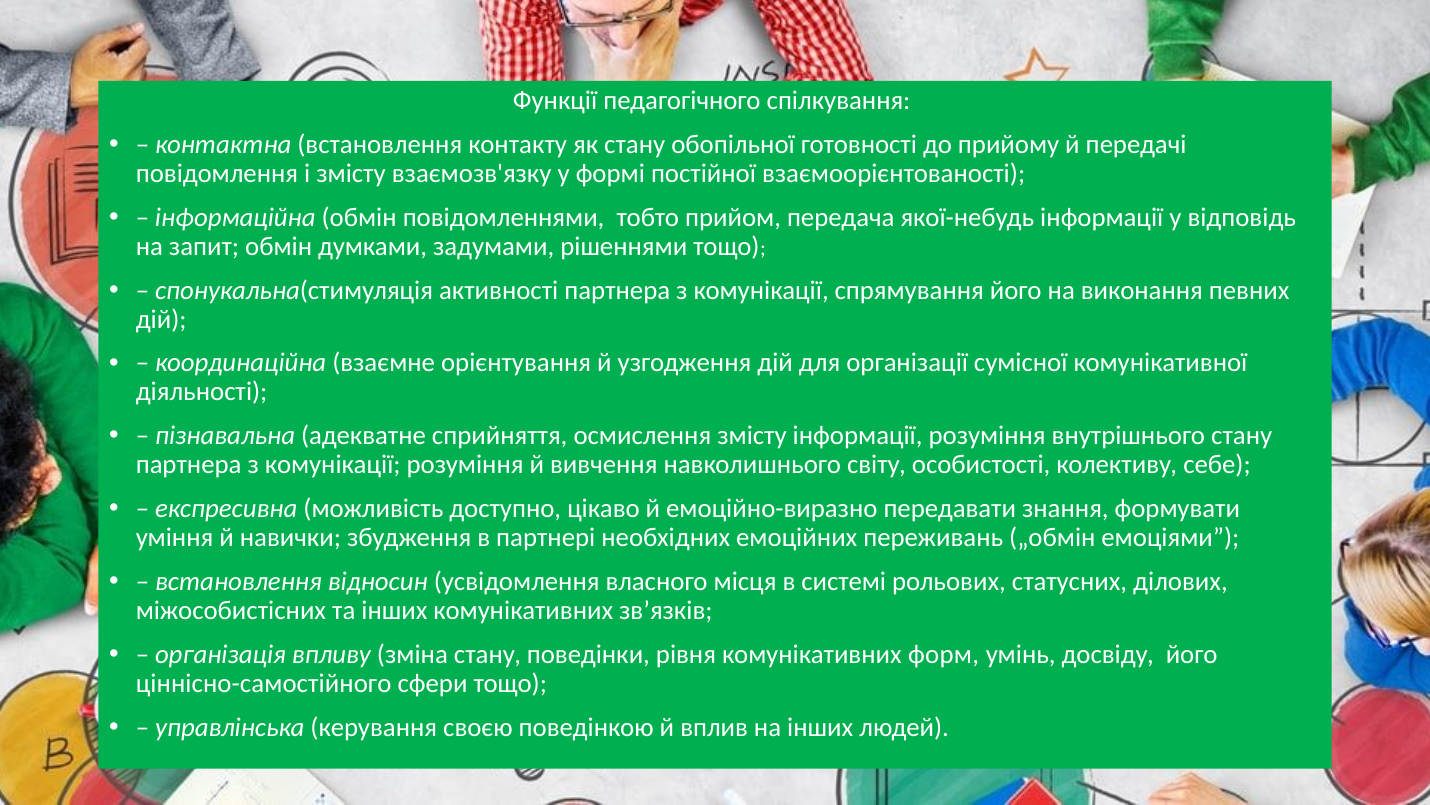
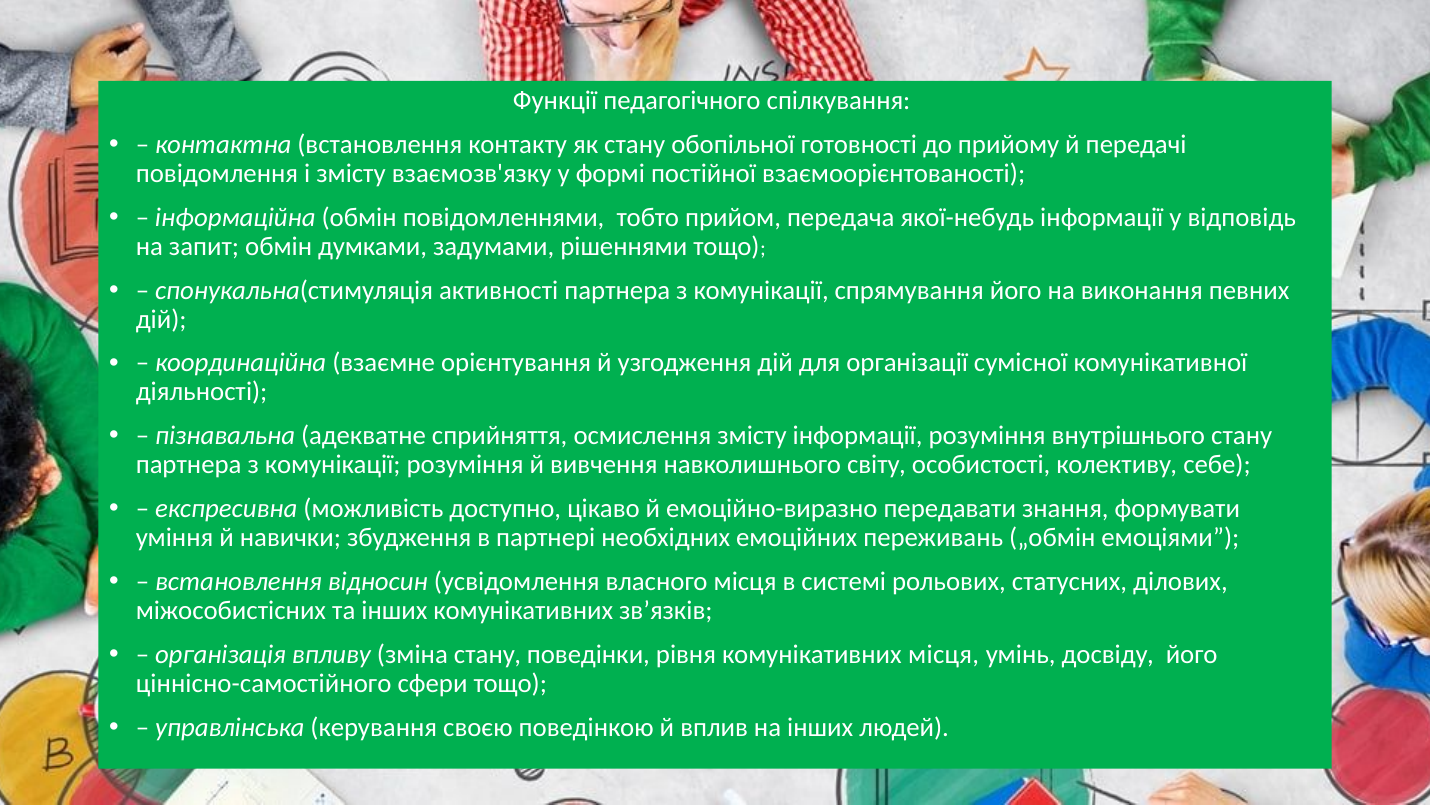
комунікативних форм: форм -> місця (944, 654)
